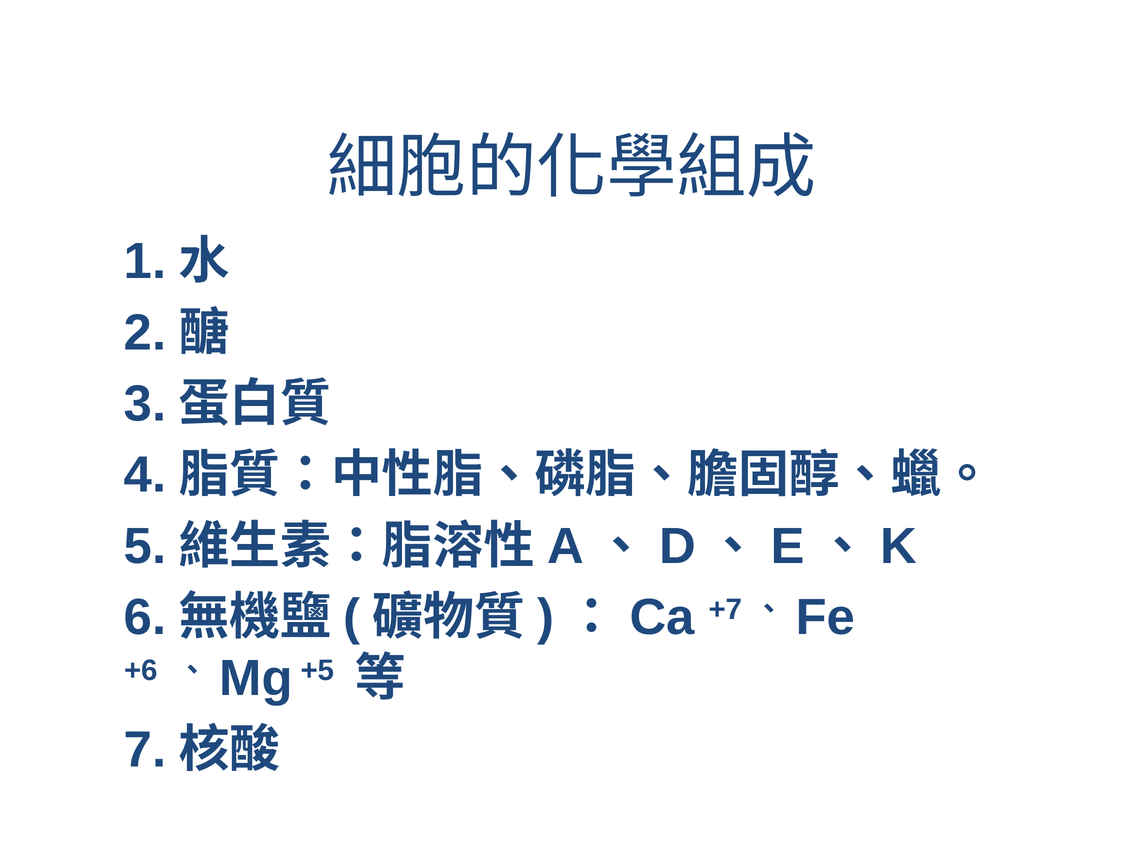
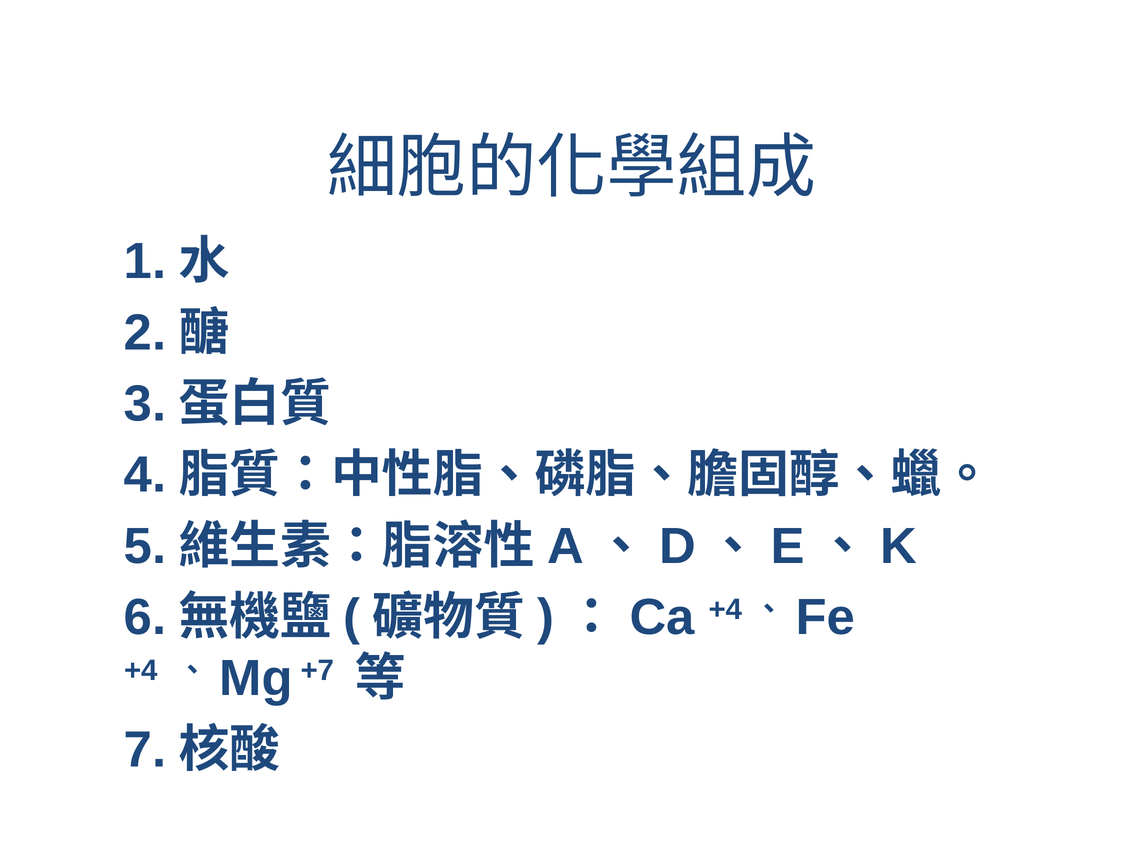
+7: +7 -> +4 (725, 609)
+6: +6 -> +4 (141, 670)
+5: +5 -> +7 (318, 670)
